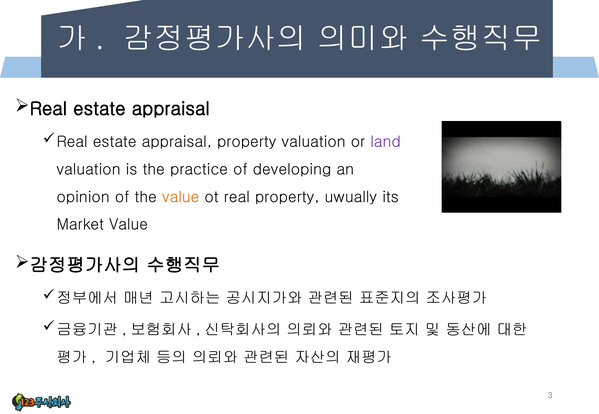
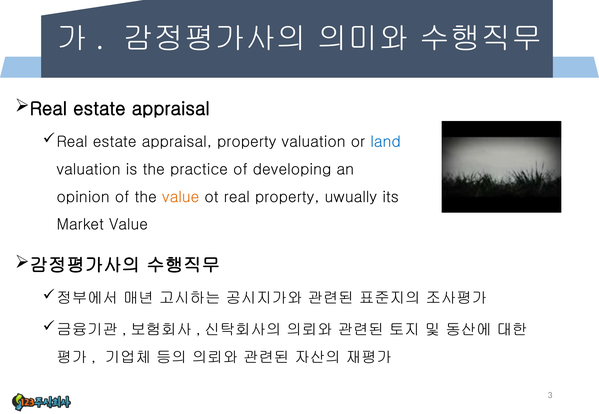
land colour: purple -> blue (386, 142)
